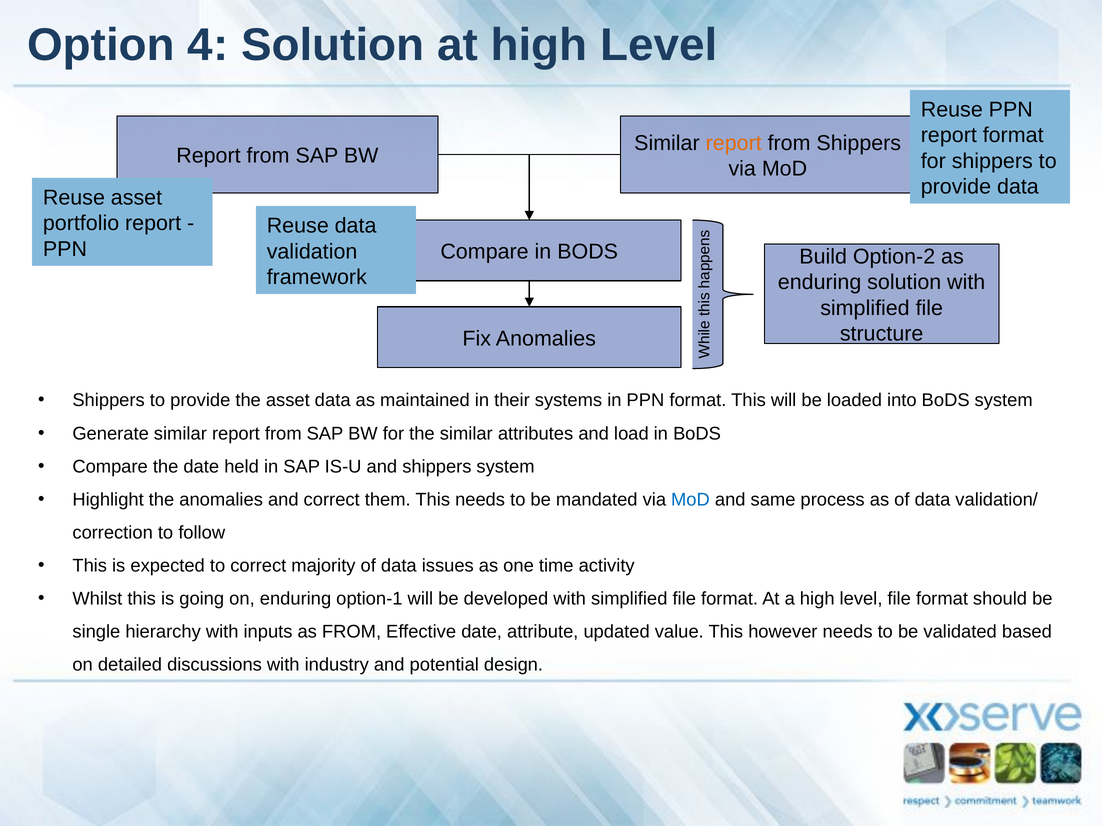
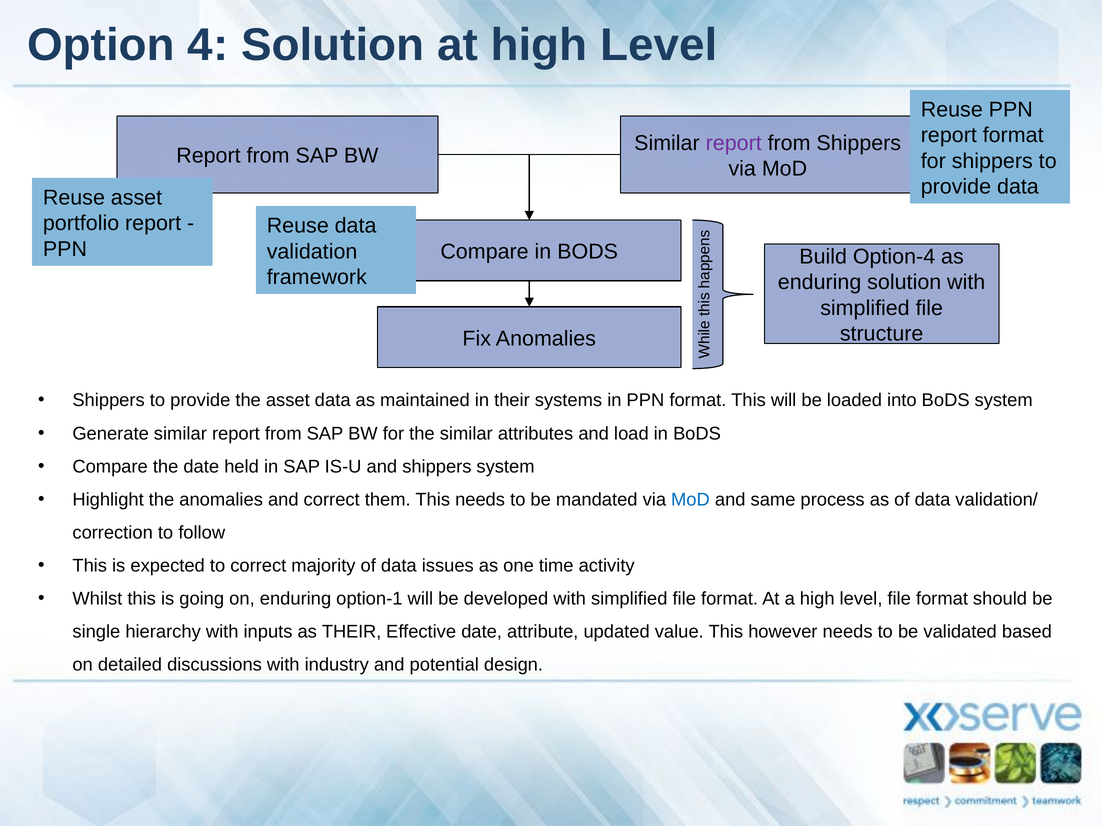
report colour: orange -> purple (734, 143)
Option-2: Option-2 -> Option-4 (894, 257)
as FROM: FROM -> THEIR (352, 632)
